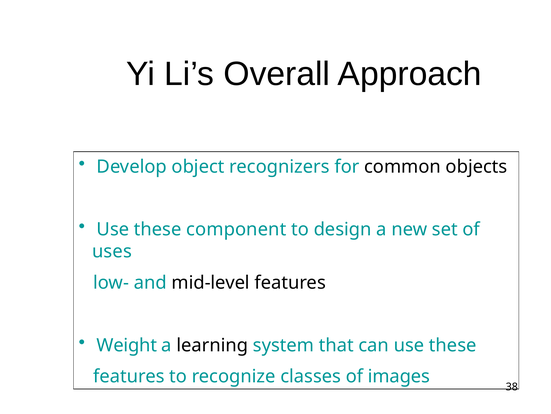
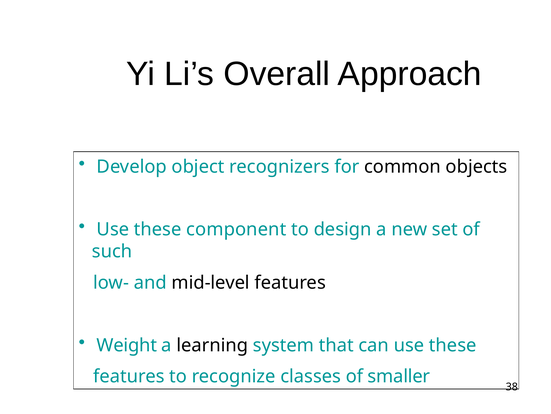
uses: uses -> such (112, 251)
images: images -> smaller (399, 376)
